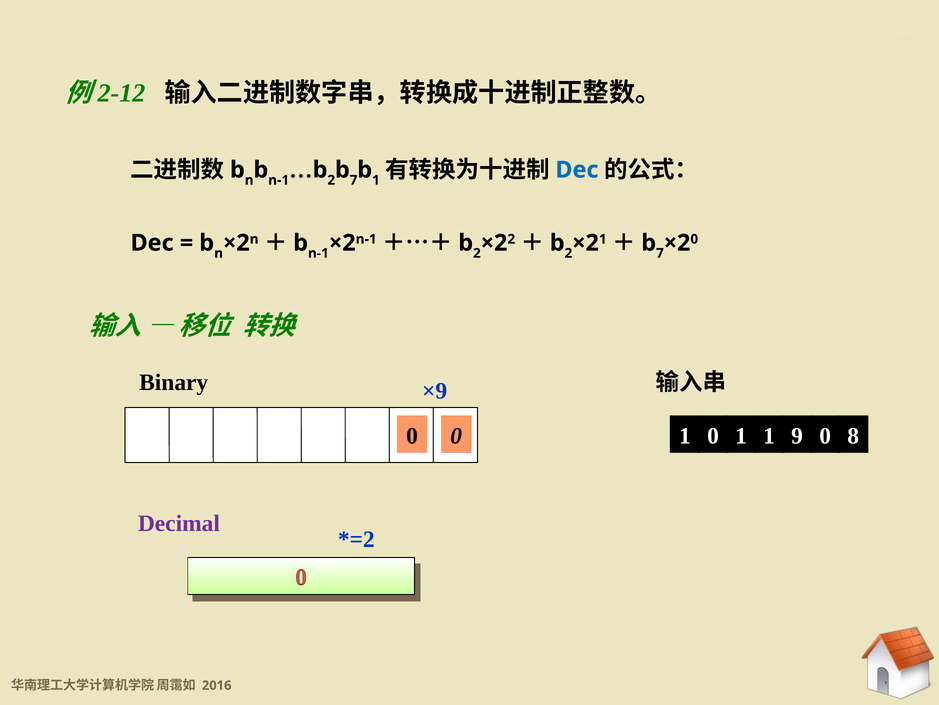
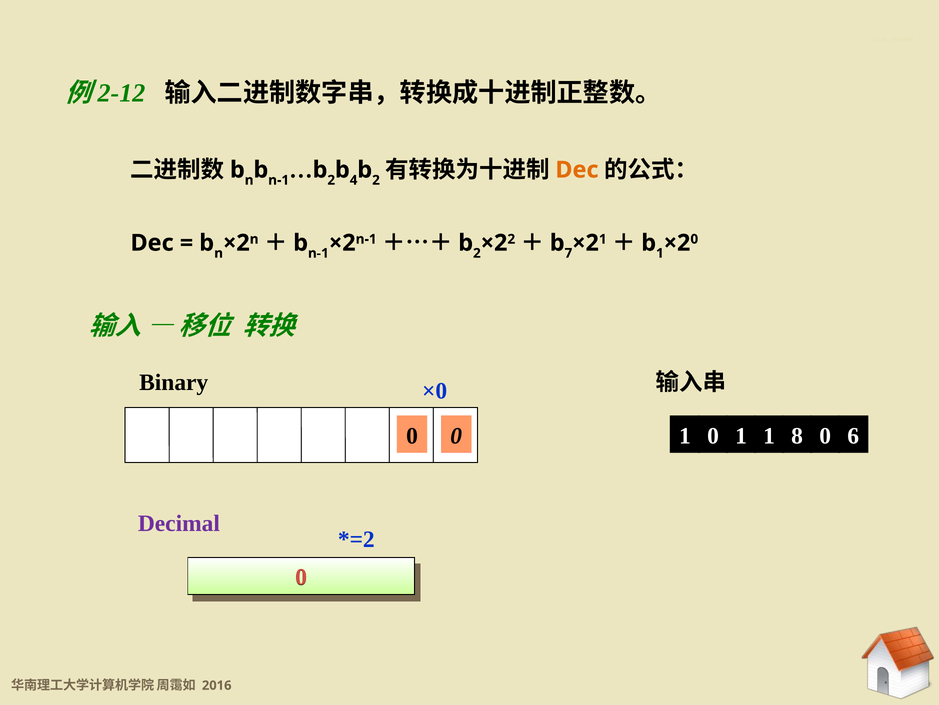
7: 7 -> 4 (354, 180)
1: 1 -> 2 (376, 180)
Dec colour: blue -> orange (577, 170)
2: 2 -> 7 (568, 253)
7: 7 -> 1 (660, 253)
×9: ×9 -> ×0 (435, 390)
9: 9 -> 8 (797, 435)
8: 8 -> 6 (853, 435)
